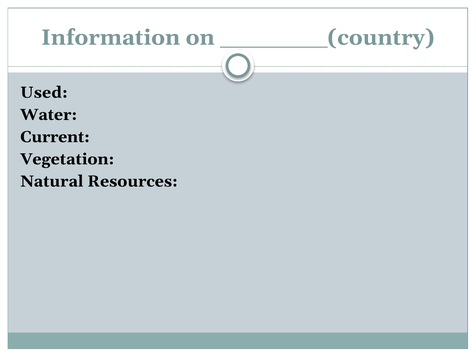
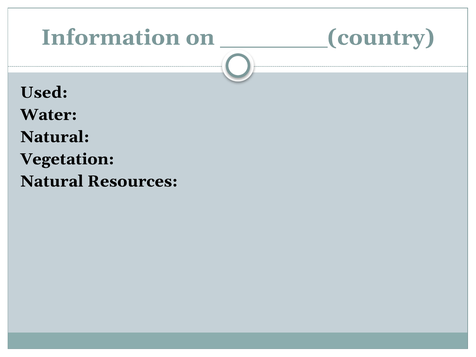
Current: Current -> Natural (55, 137)
